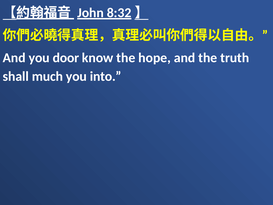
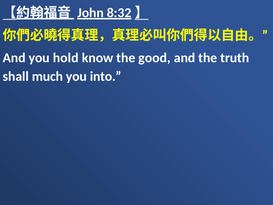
door: door -> hold (66, 58)
hope: hope -> good (155, 58)
